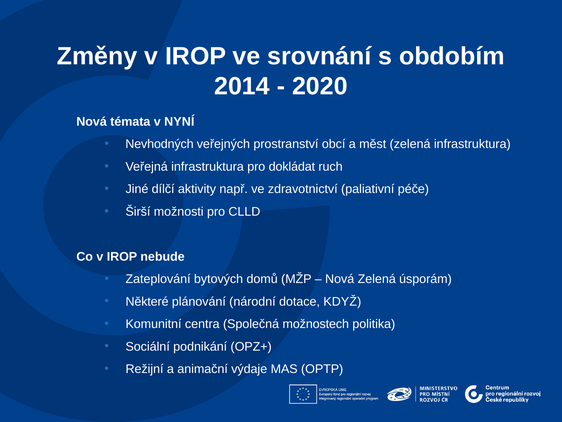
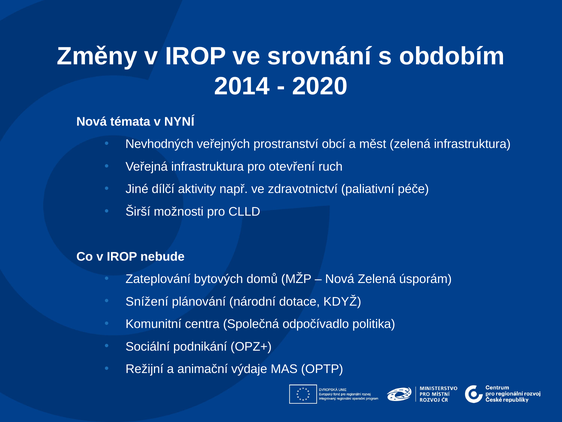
dokládat: dokládat -> otevření (292, 166)
Některé: Některé -> Snížení (147, 301)
možnostech: možnostech -> odpočívadlo (316, 324)
